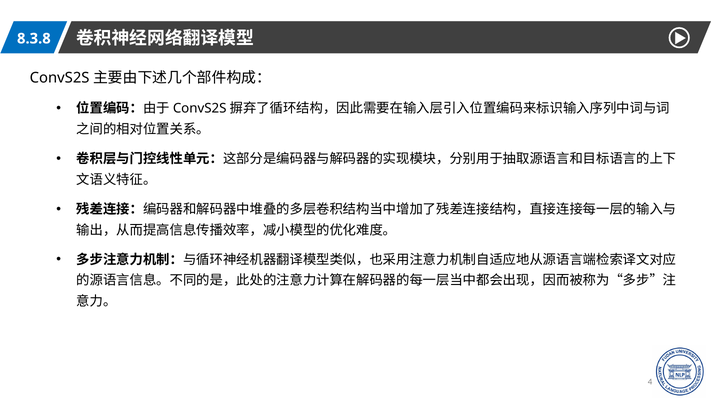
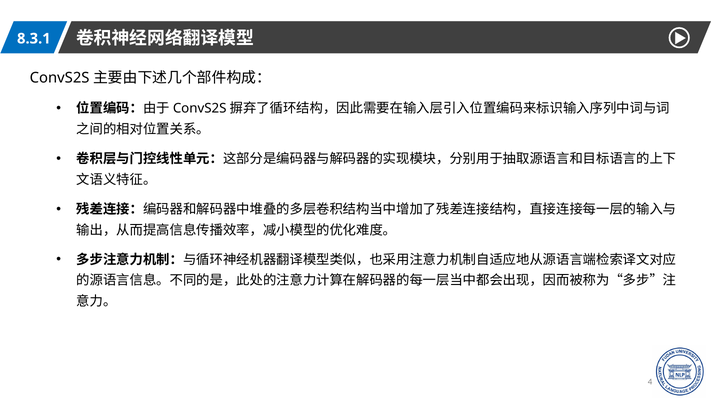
8.3.8: 8.3.8 -> 8.3.1 (34, 39)
